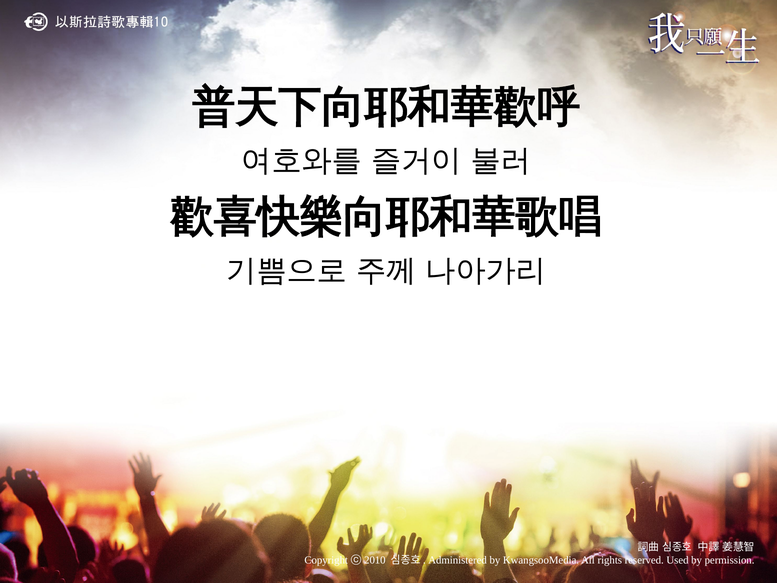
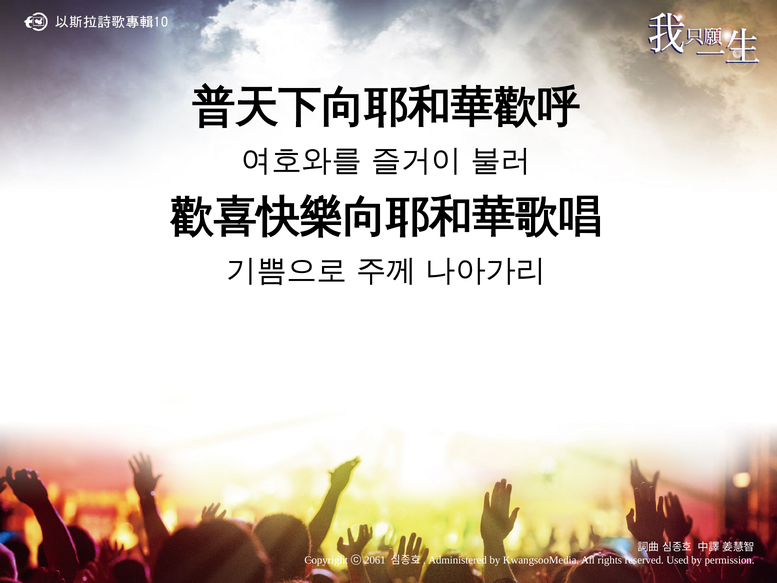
2010: 2010 -> 2061 (375, 560)
